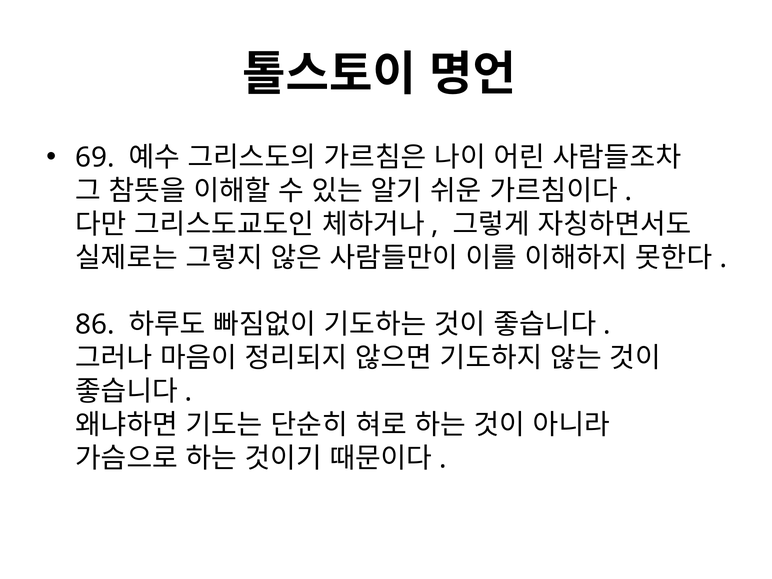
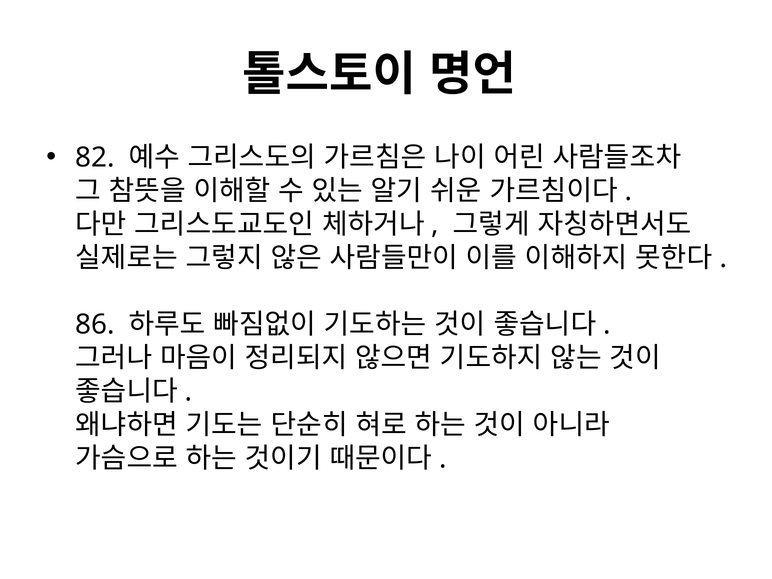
69: 69 -> 82 (95, 158)
